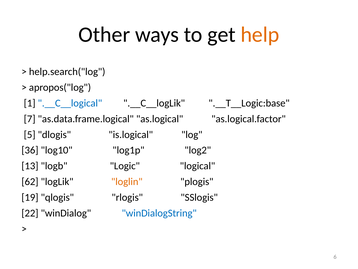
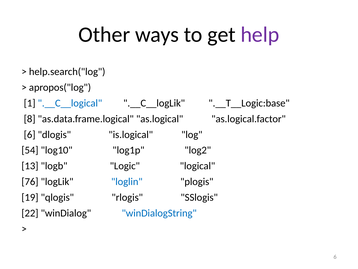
help colour: orange -> purple (260, 35)
7: 7 -> 8 (30, 119)
5: 5 -> 6 (30, 134)
36: 36 -> 54 (30, 150)
62: 62 -> 76 (30, 181)
loglin colour: orange -> blue (127, 181)
